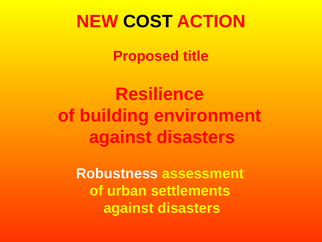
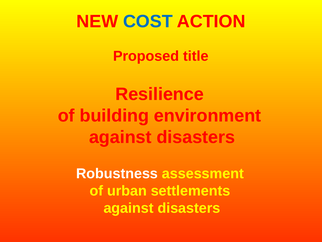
COST colour: black -> blue (148, 21)
